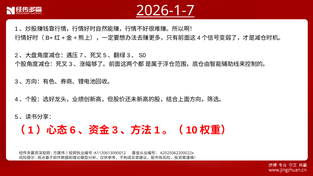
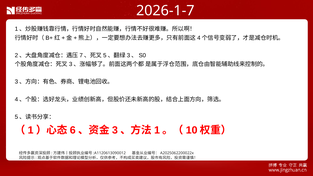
2026-1-7 underline: present -> none (165, 11)
